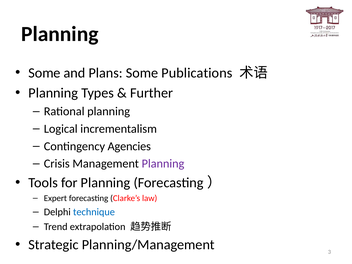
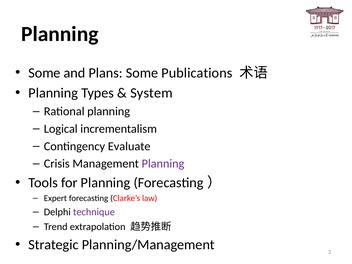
Further: Further -> System (151, 93)
Agencies: Agencies -> Evaluate (129, 146)
technique colour: blue -> purple (94, 212)
